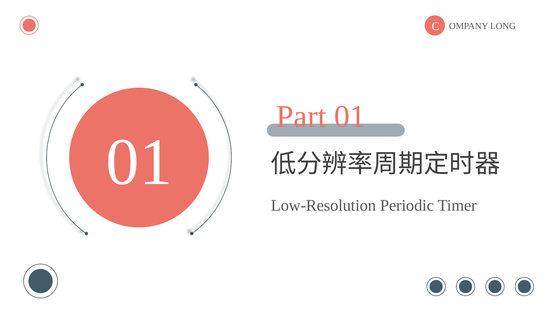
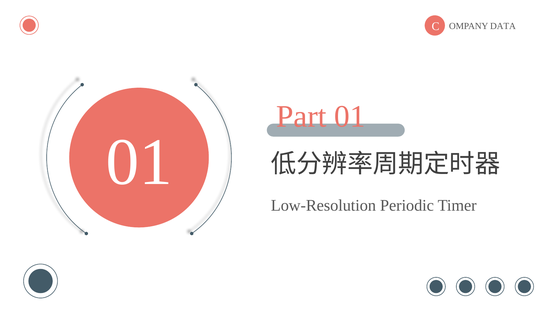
LONG: LONG -> DATA (503, 26)
